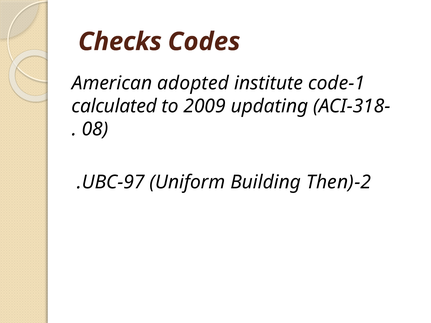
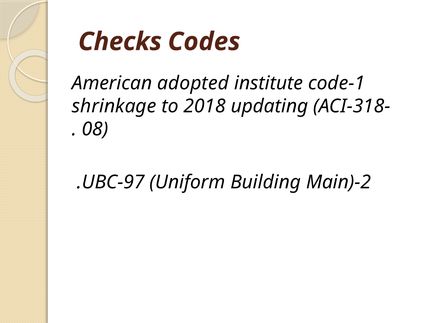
calculated: calculated -> shrinkage (114, 106)
2009: 2009 -> 2018 (205, 106)
Then: Then -> Main (330, 182)
